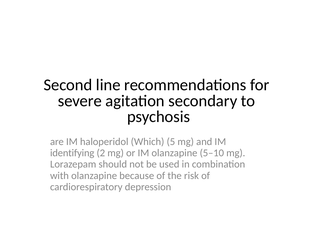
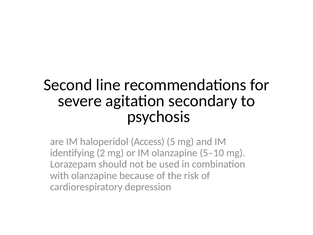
Which: Which -> Access (148, 142)
